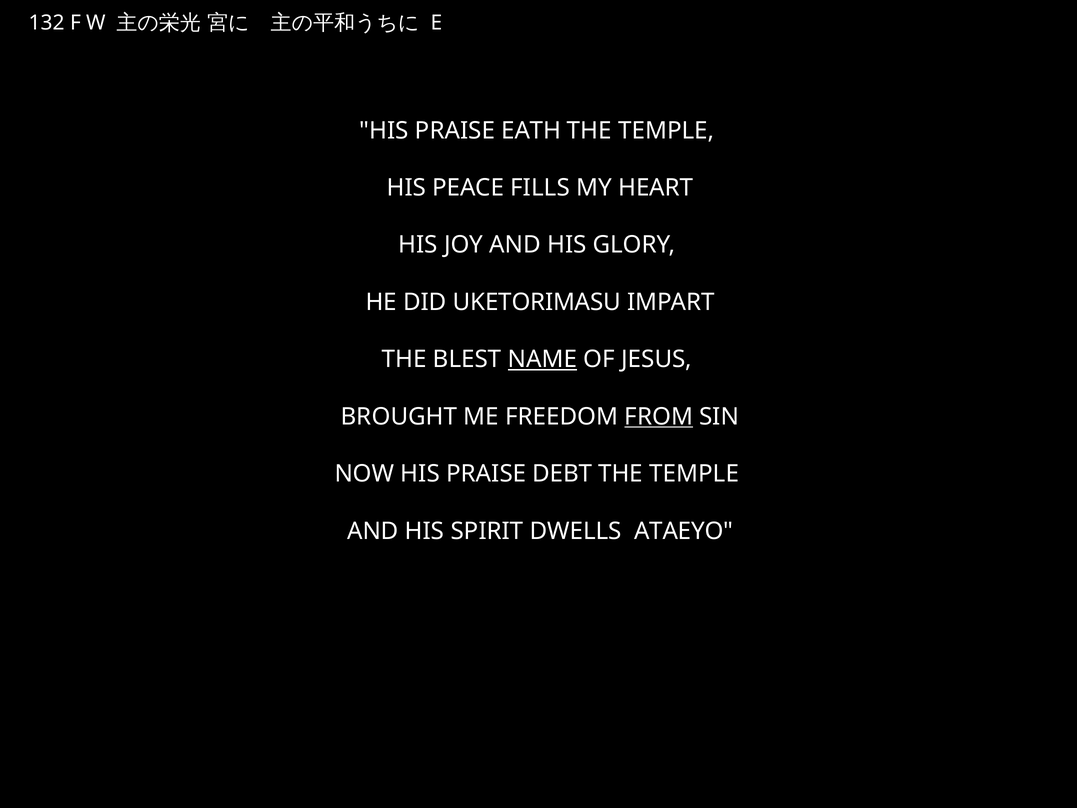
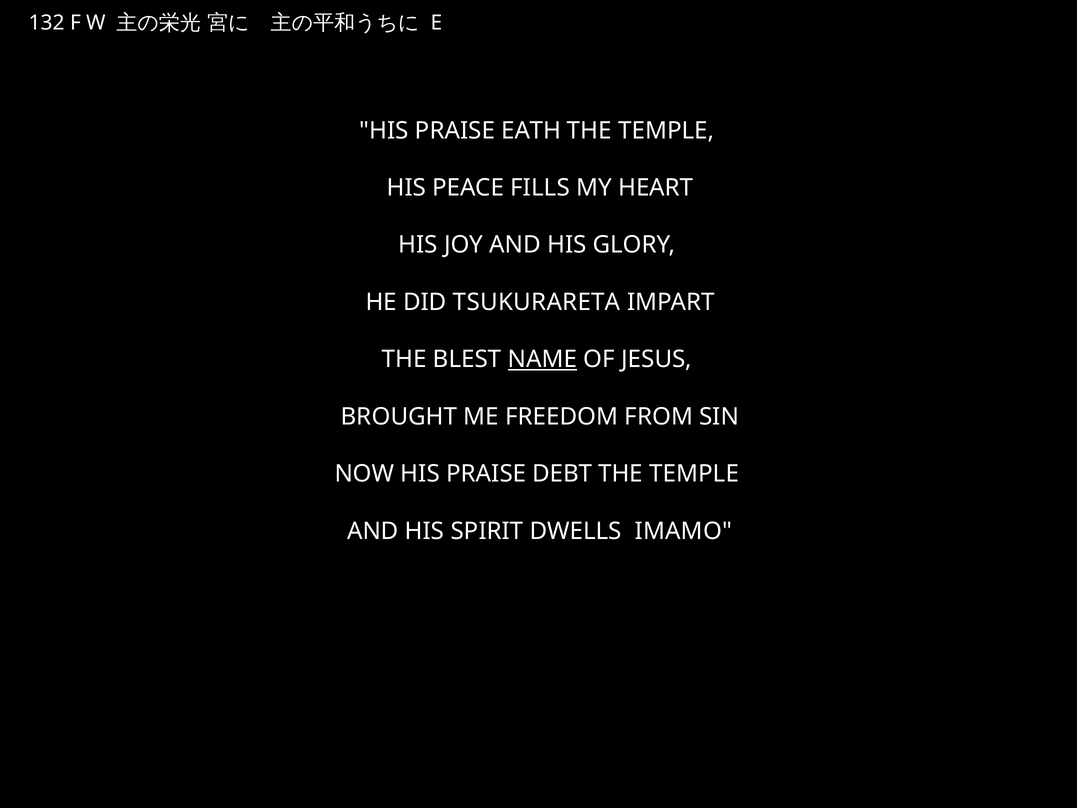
UKETORIMASU: UKETORIMASU -> TSUKURARETA (537, 302)
FROM underline: present -> none (659, 416)
ATAEYO: ATAEYO -> IMAMO (683, 531)
